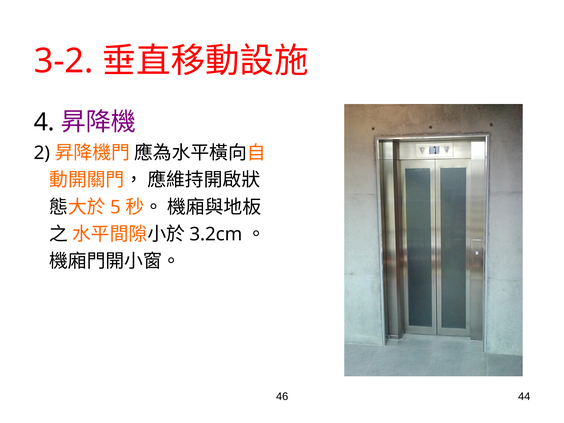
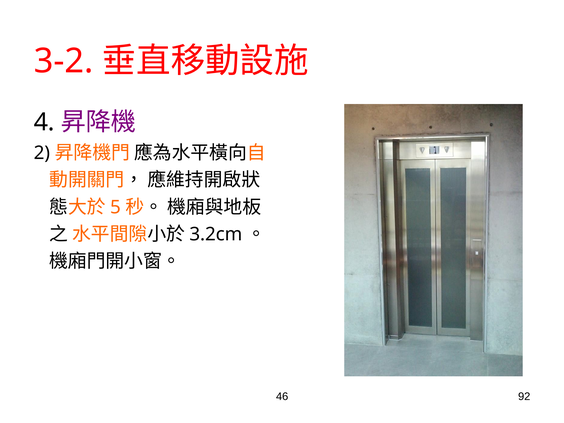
44: 44 -> 92 (524, 397)
